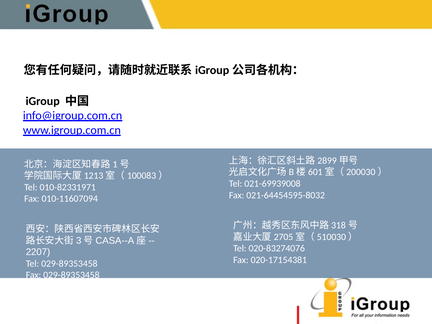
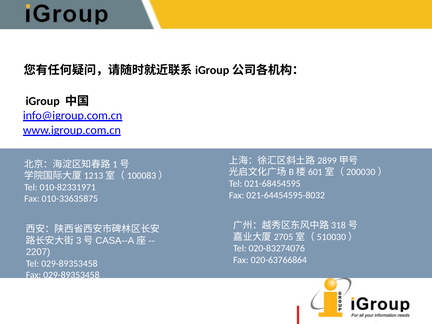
021-69939008: 021-69939008 -> 021-68454595 (272, 184)
010-11607094: 010-11607094 -> 010-33635875 (70, 199)
020-17154381: 020-17154381 -> 020-63766864 (279, 260)
